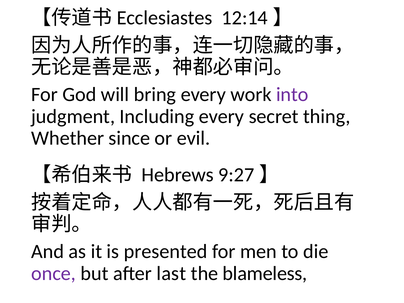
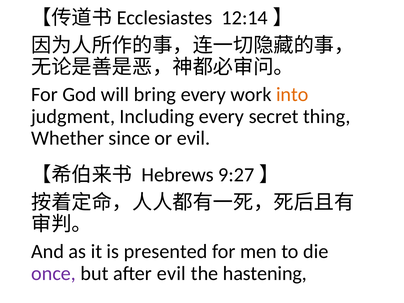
into colour: purple -> orange (292, 95)
after last: last -> evil (171, 273)
blameless: blameless -> hastening (265, 273)
